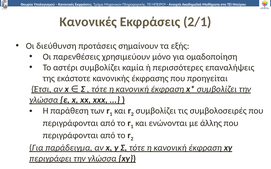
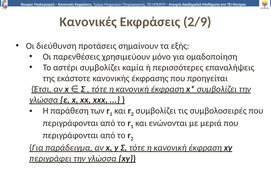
2/1: 2/1 -> 2/9 (197, 22)
άλλης: άλλης -> μεριά (211, 123)
